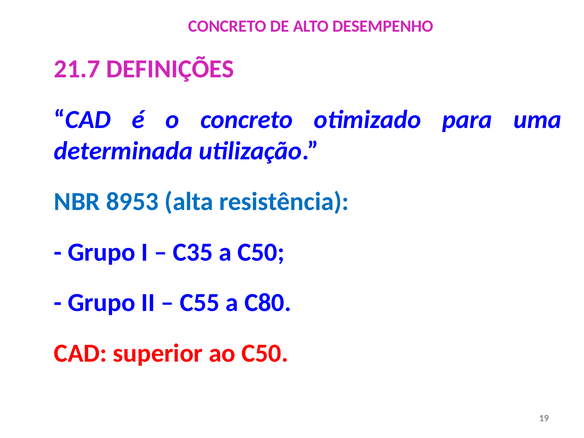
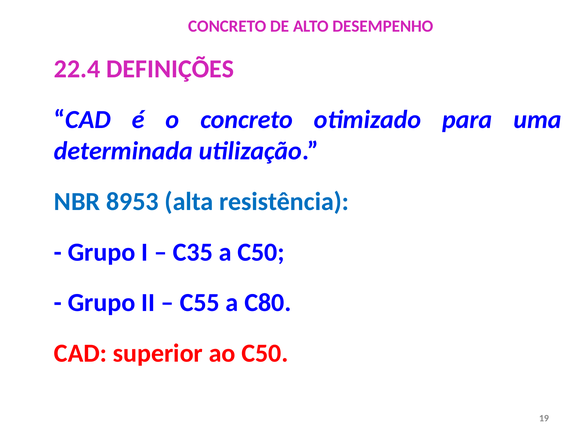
21.7: 21.7 -> 22.4 (77, 69)
